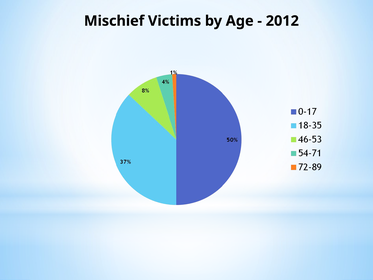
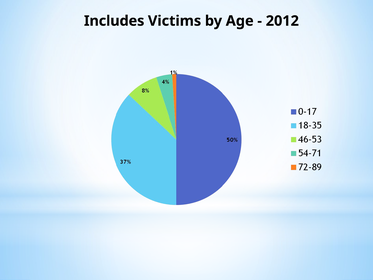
Mischief: Mischief -> Includes (114, 21)
